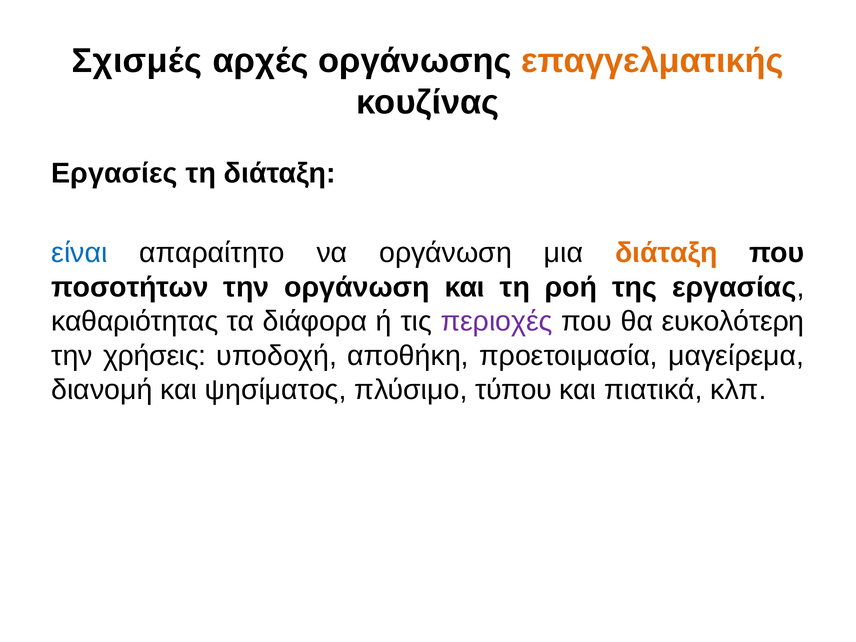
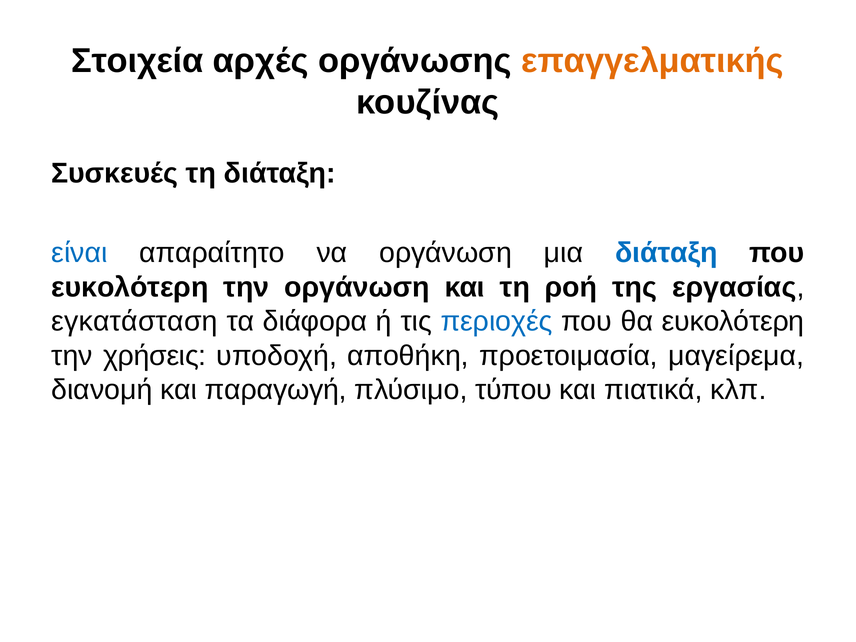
Σχισμές: Σχισμές -> Στοιχεία (137, 61)
Εργασίες: Εργασίες -> Συσκευές (115, 173)
διάταξη colour: orange -> blue (666, 253)
ποσοτήτων: ποσοτήτων -> ευκολότερη (130, 287)
καθαριότητας: καθαριότητας -> εγκατάσταση (135, 322)
περιοχές colour: purple -> blue (497, 322)
ψησίματος: ψησίματος -> παραγωγή (276, 390)
